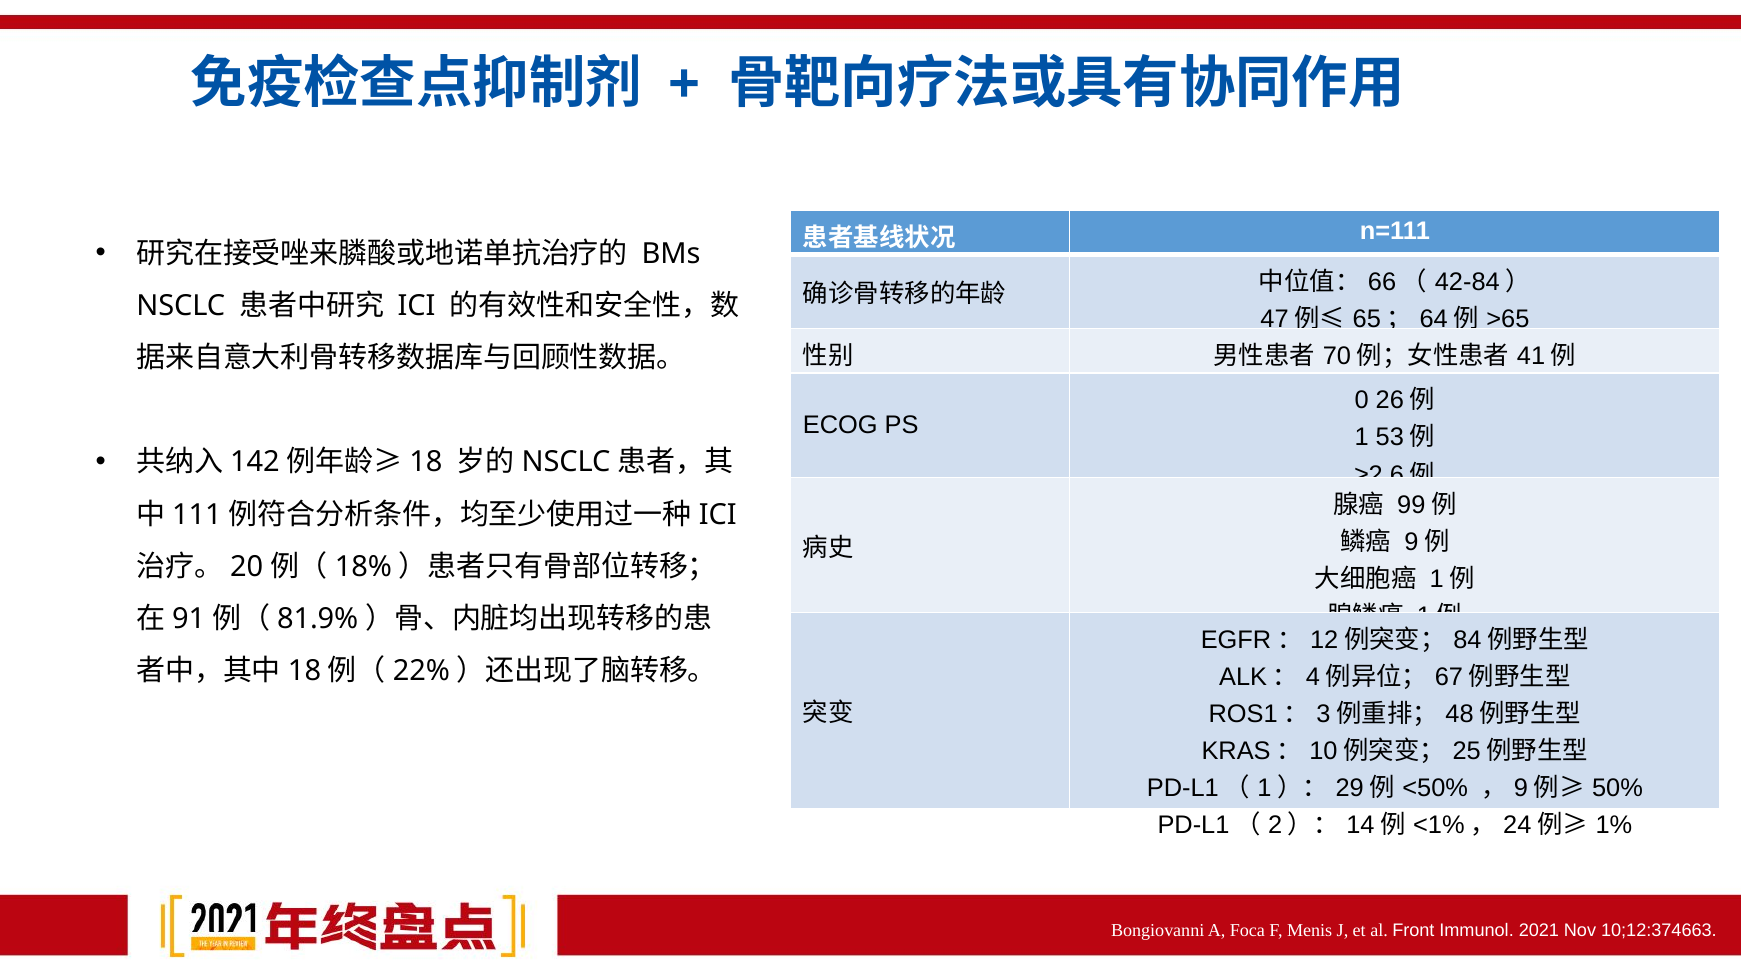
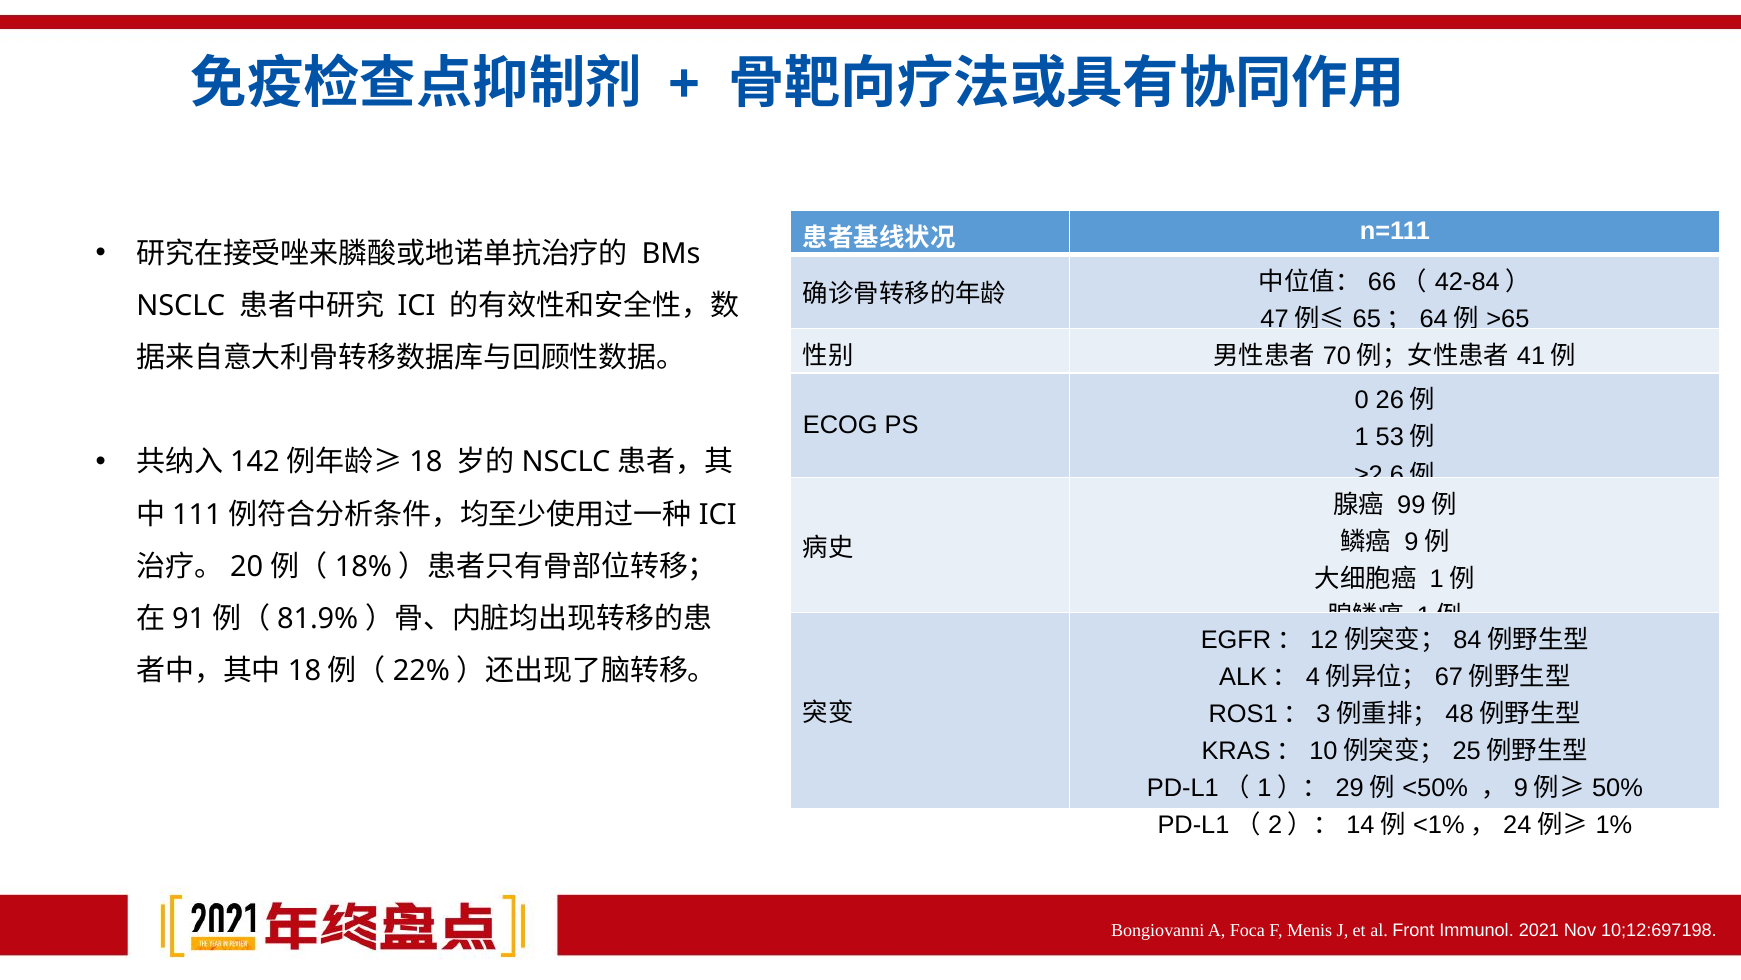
10;12:374663: 10;12:374663 -> 10;12:697198 (1659, 930)
